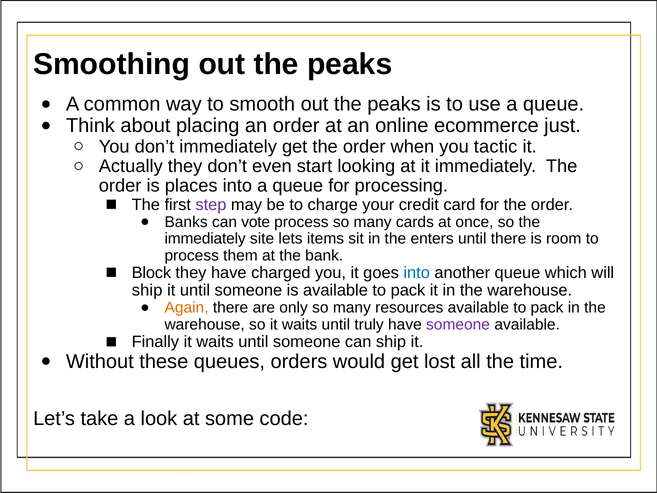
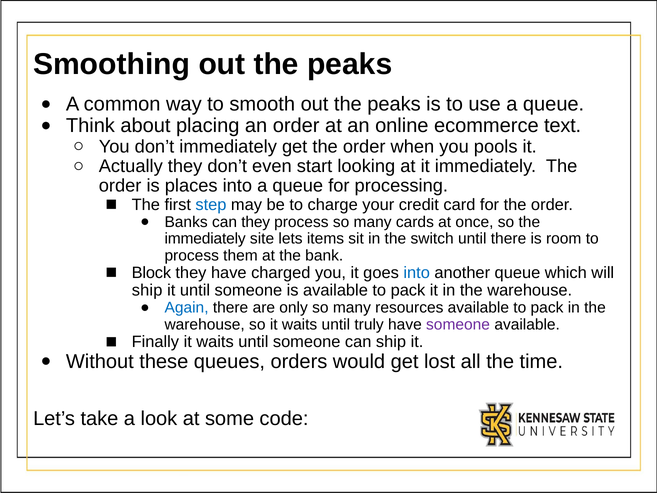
just: just -> text (563, 126)
tactic: tactic -> pools (496, 146)
step colour: purple -> blue (211, 205)
can vote: vote -> they (256, 222)
enters: enters -> switch (432, 239)
Again colour: orange -> blue (187, 308)
